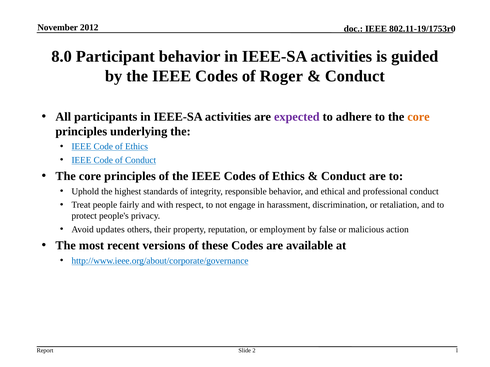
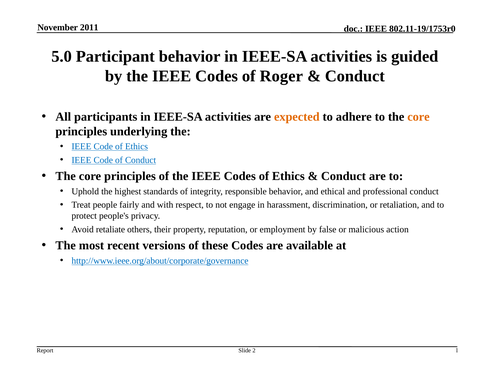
2012: 2012 -> 2011 (89, 28)
8.0: 8.0 -> 5.0 (62, 57)
expected colour: purple -> orange (297, 117)
updates: updates -> retaliate (110, 230)
